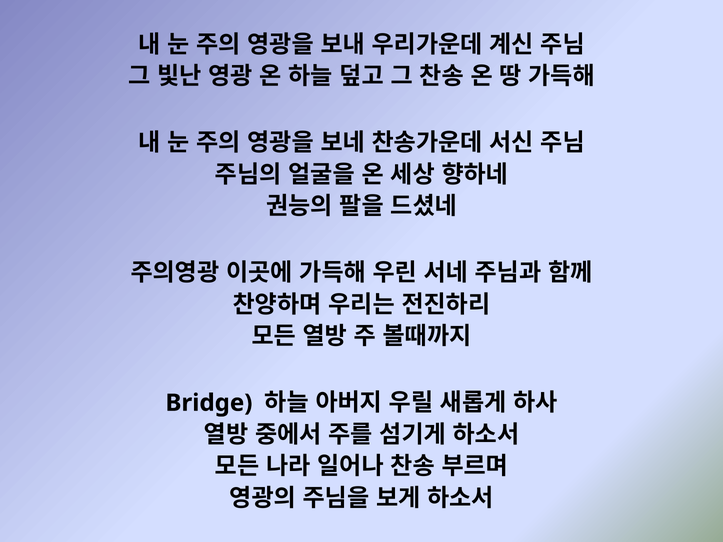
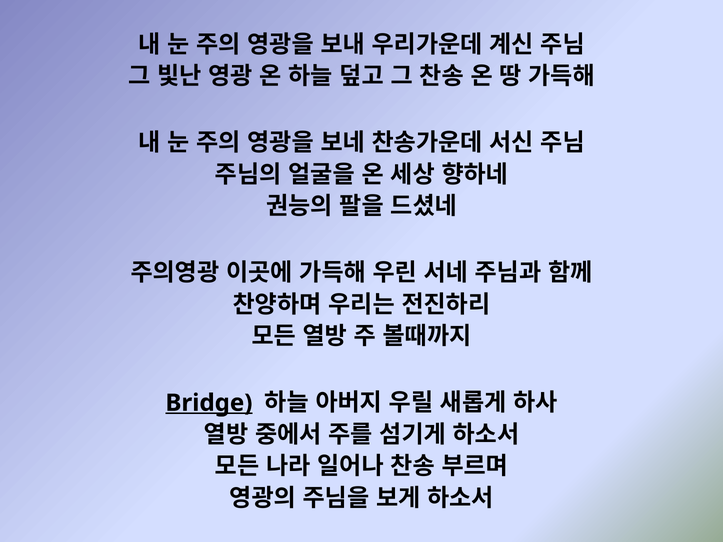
Bridge underline: none -> present (209, 403)
